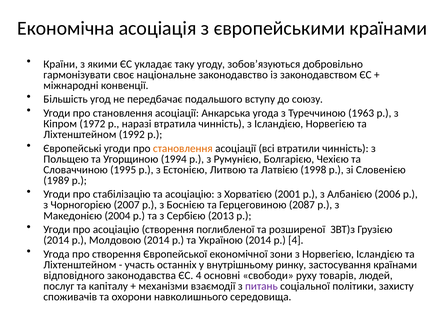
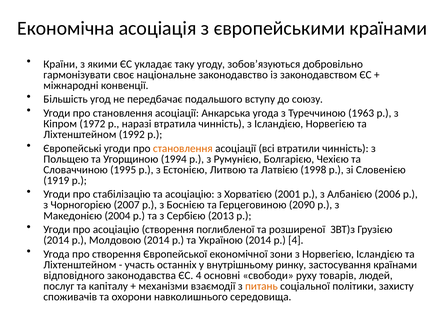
1989: 1989 -> 1919 (56, 180)
2087: 2087 -> 2090 (302, 205)
питань colour: purple -> orange (261, 286)
